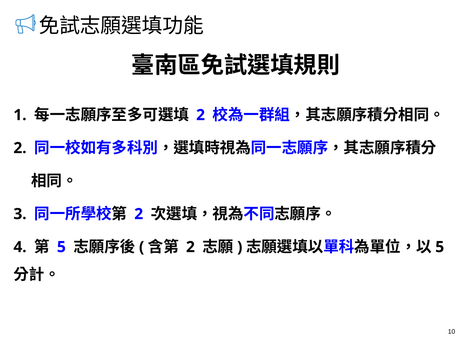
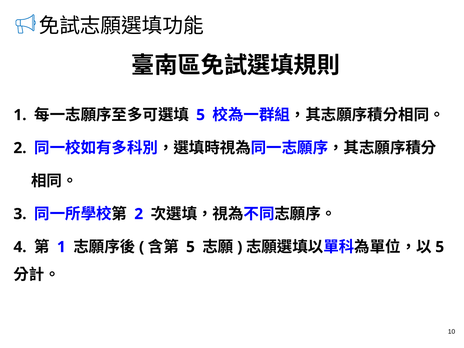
2: 2 -> 5 (201, 115)
5: 5 -> 1 (61, 247)
2: 2 -> 5 (190, 247)
